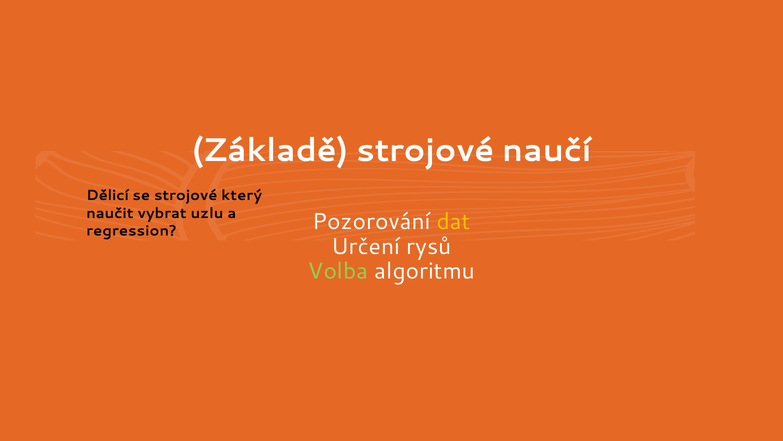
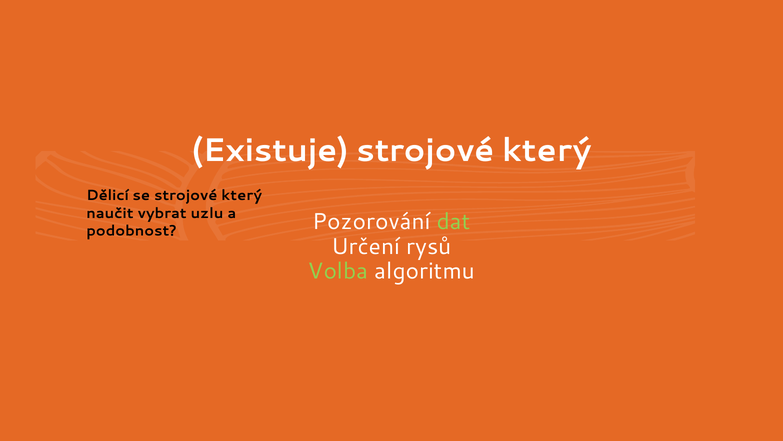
Základě: Základě -> Existuje (270, 150)
naučí: naučí -> který (547, 150)
dat colour: yellow -> light green (454, 222)
regression: regression -> podobnost (131, 231)
